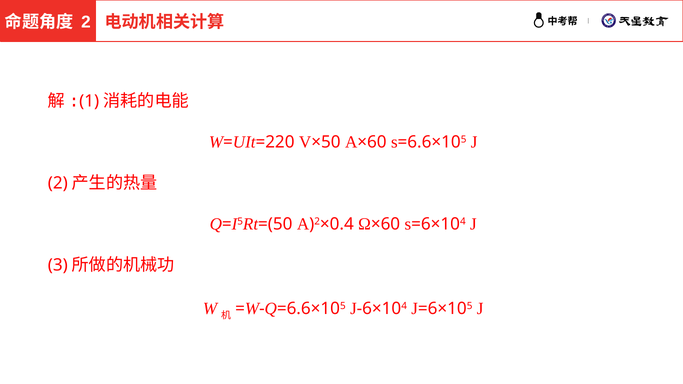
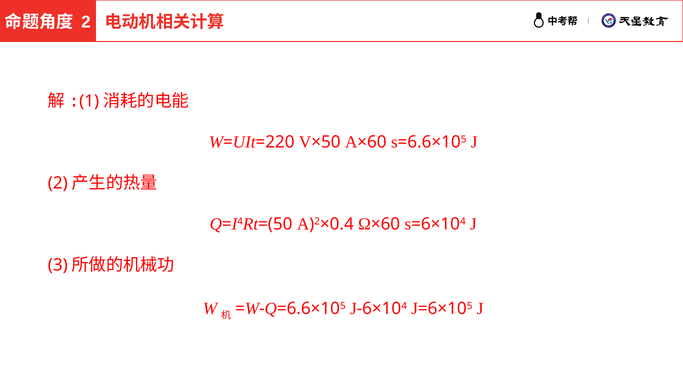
5: 5 -> 4 (240, 221)
